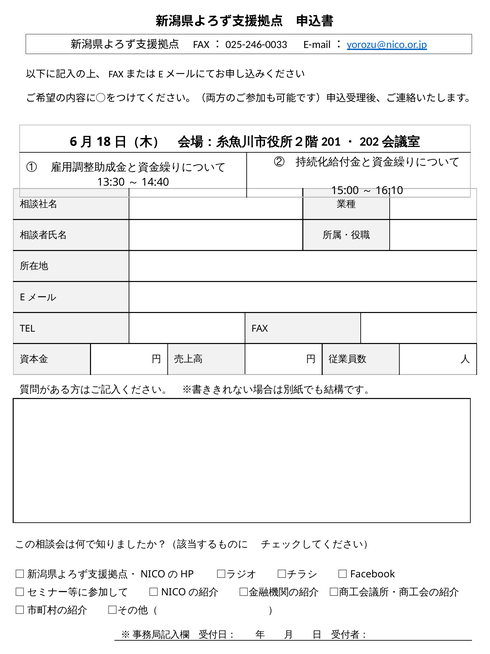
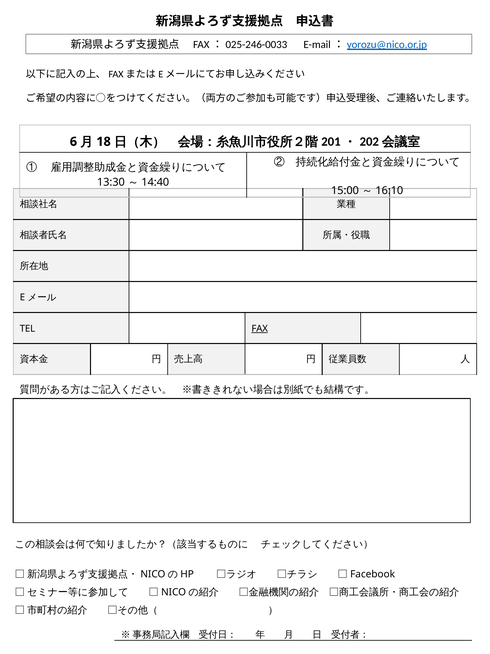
FAX underline: none -> present (260, 328)
